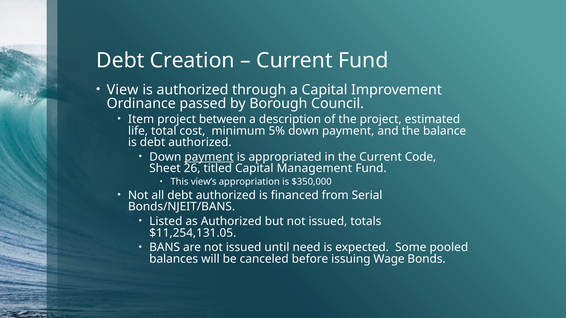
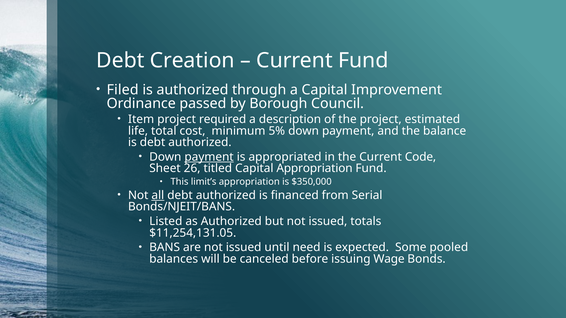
View: View -> Filed (123, 90)
between: between -> required (223, 120)
Capital Management: Management -> Appropriation (315, 169)
view’s: view’s -> limit’s (204, 182)
all underline: none -> present (158, 196)
